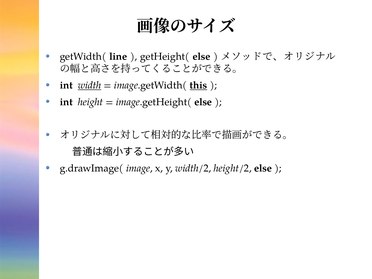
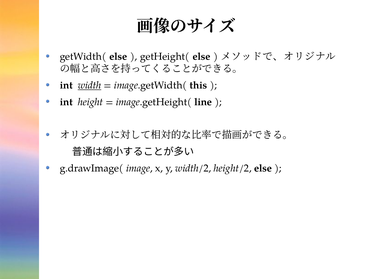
getWidth( line: line -> else (118, 57)
this underline: present -> none (198, 85)
image.getHeight( else: else -> line (203, 102)
